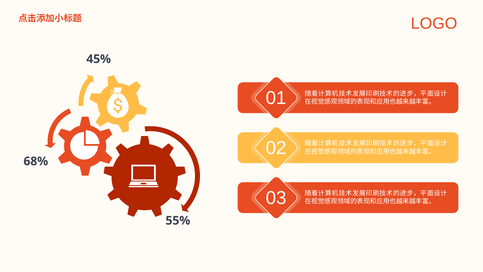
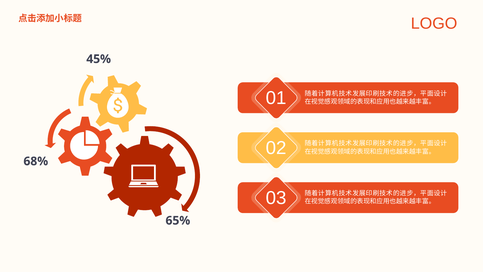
55%: 55% -> 65% (178, 220)
